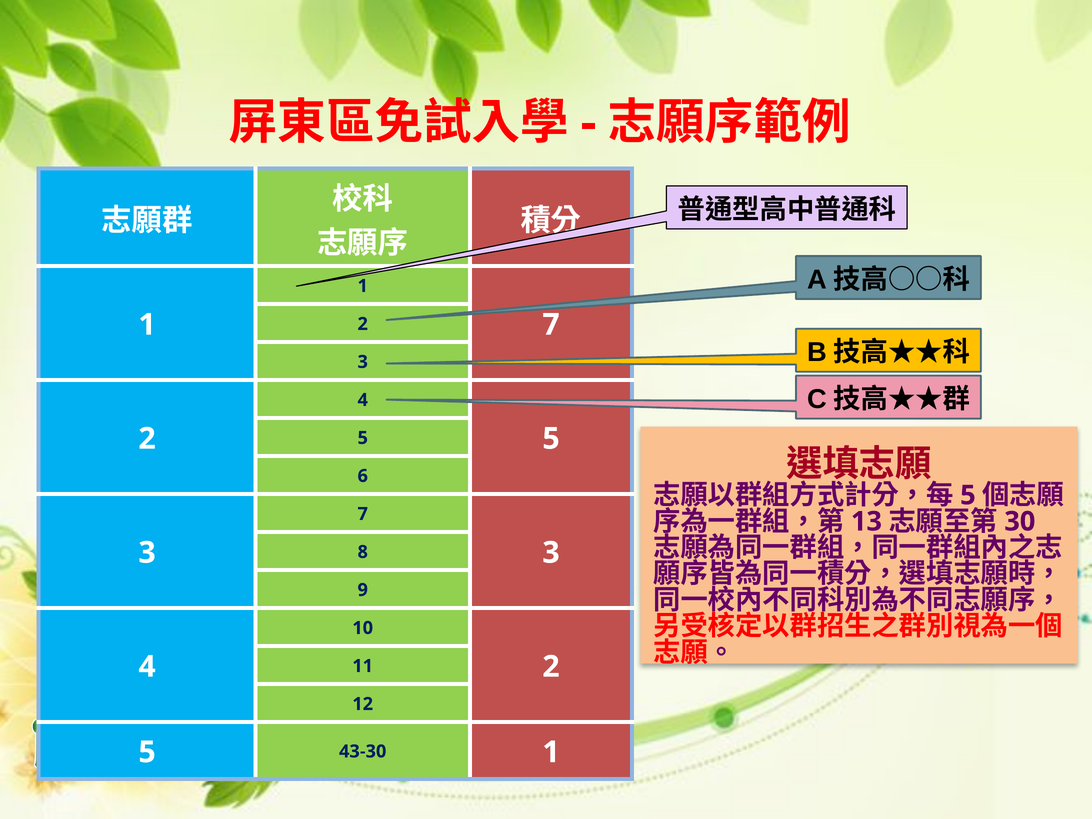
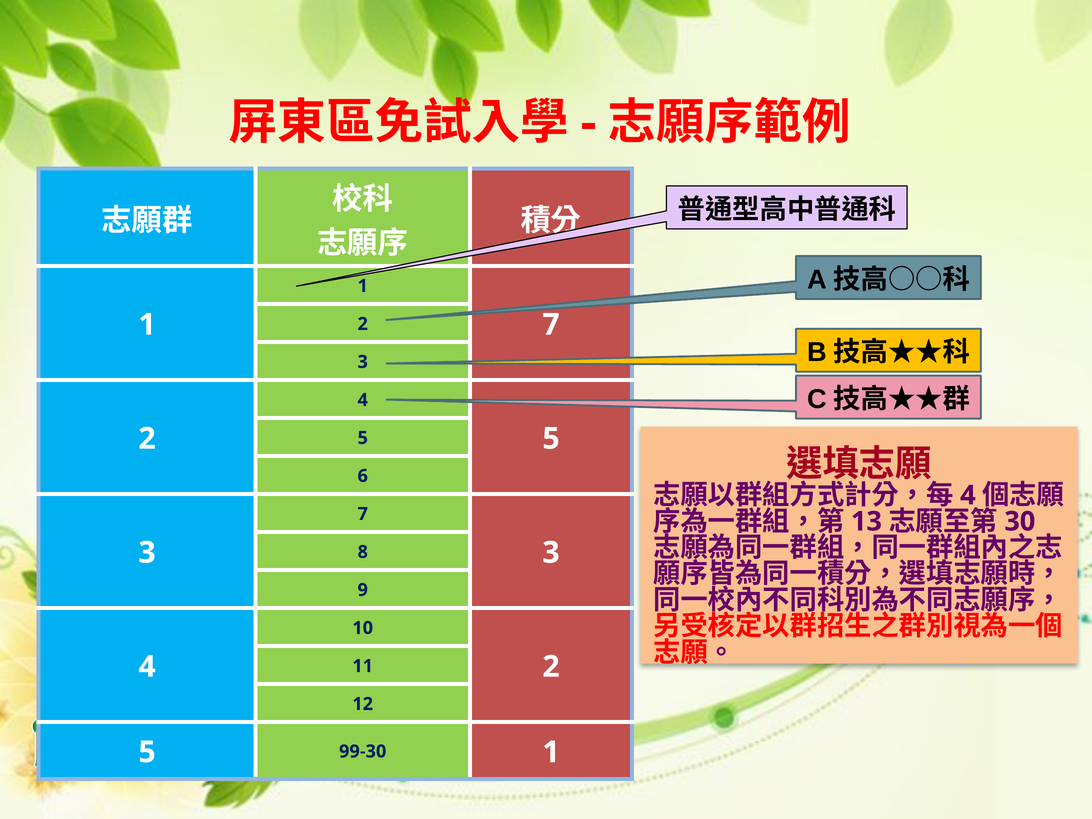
5: 5 -> 4 (968, 495)
43-30: 43-30 -> 99-30 (363, 751)
